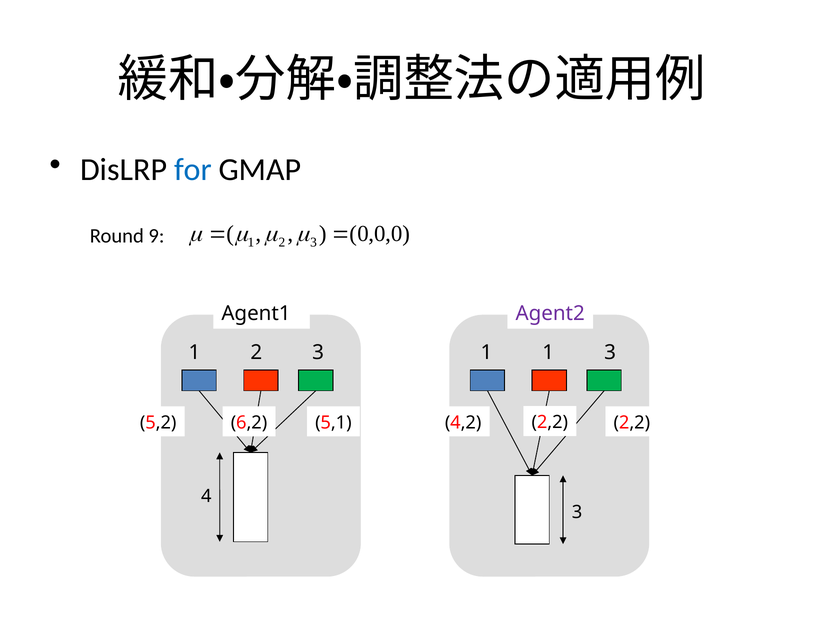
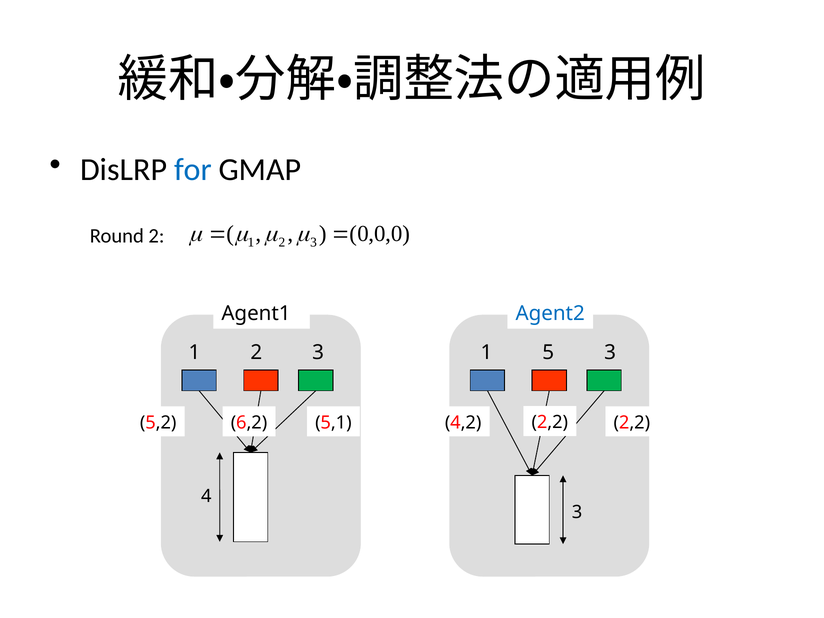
Round 9: 9 -> 2 (156, 236)
Agent2 colour: purple -> blue (550, 314)
1 1: 1 -> 5 (548, 352)
